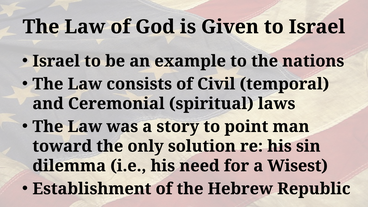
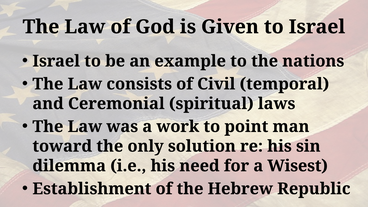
story: story -> work (178, 127)
